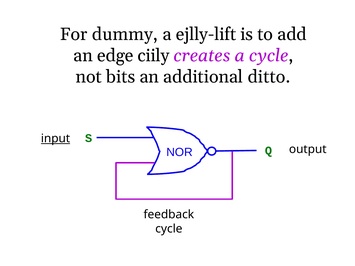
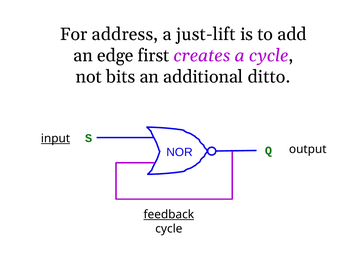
dummy: dummy -> address (125, 34)
ejlly-lift: ejlly-lift -> just-lift (206, 34)
ciily: ciily -> first (153, 56)
feedback underline: none -> present (169, 215)
